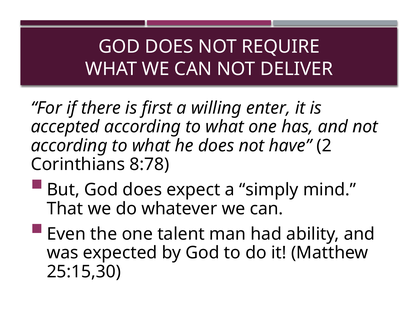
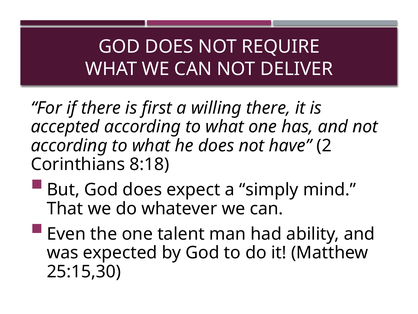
willing enter: enter -> there (268, 108)
8:78: 8:78 -> 8:18 (149, 164)
